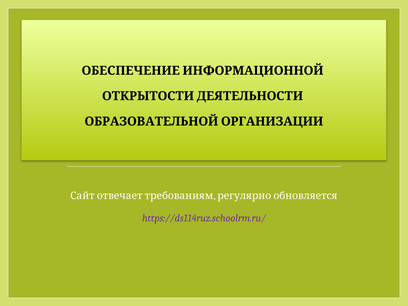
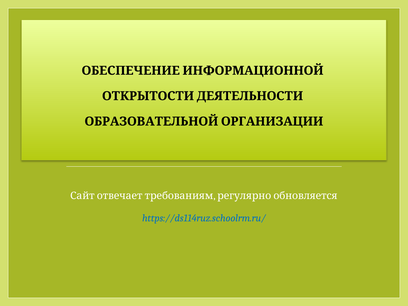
https://ds114ruz.schoolrm.ru/ colour: purple -> blue (204, 218)
